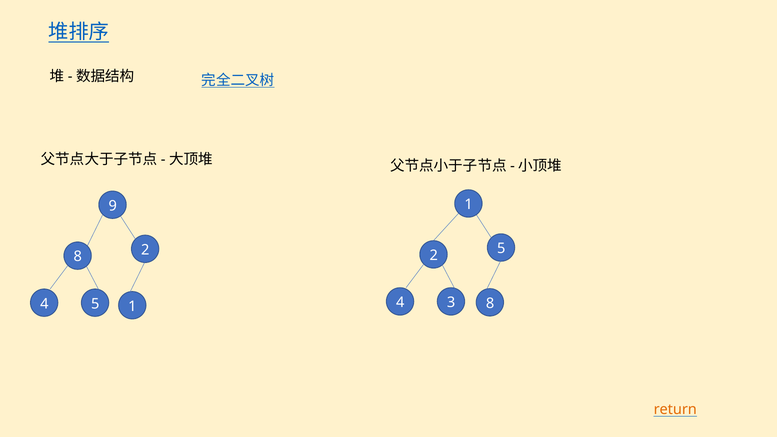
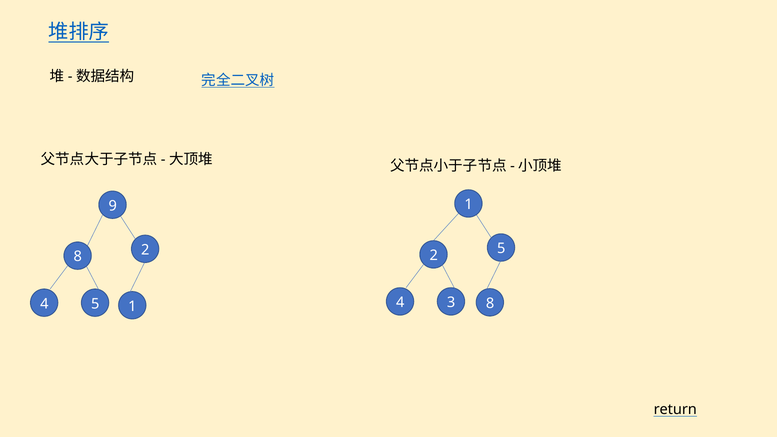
return colour: orange -> black (675, 410)
